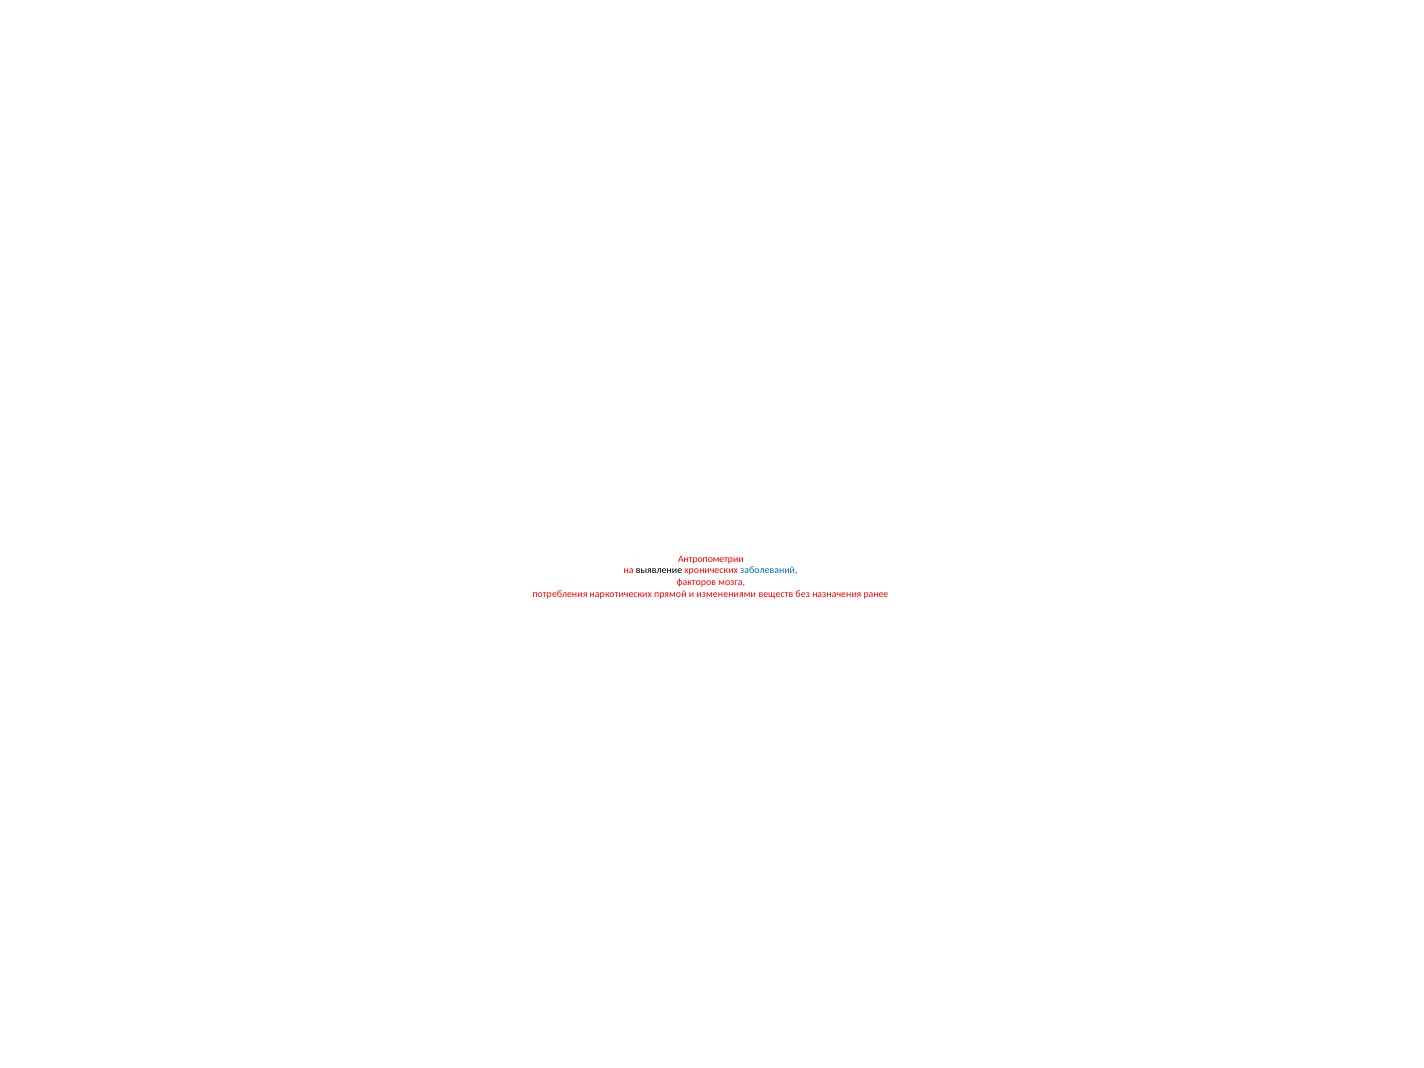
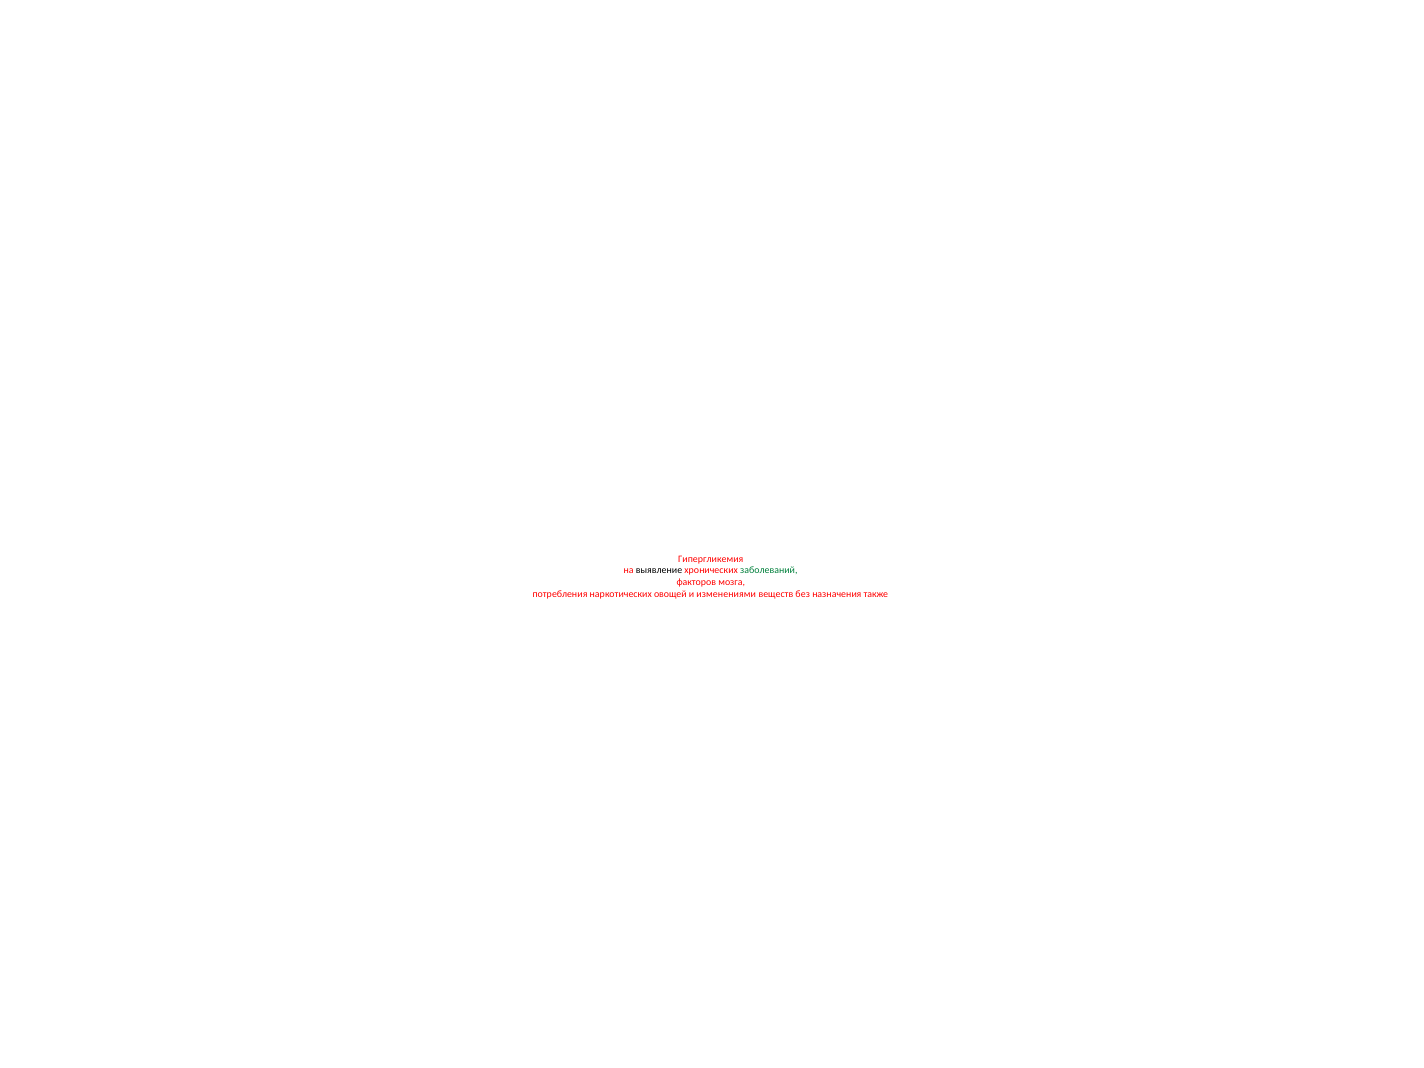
Антропометрии: Антропометрии -> Гипергликемия (711, 559)
заболеваний colour: blue -> green (769, 571)
прямой: прямой -> овощей (670, 594)
ранее: ранее -> также (876, 594)
